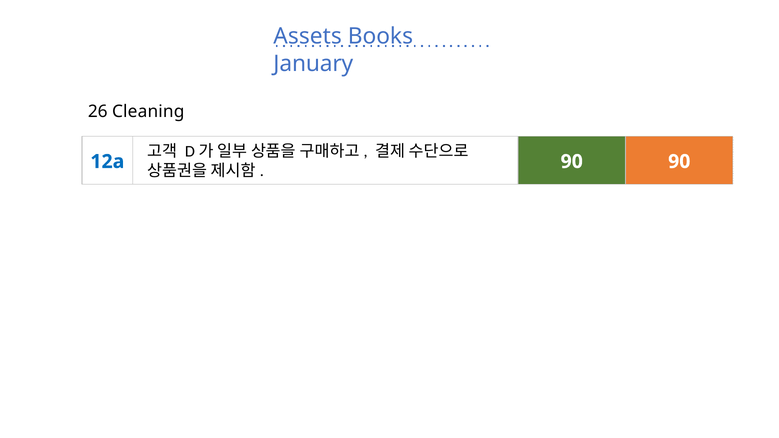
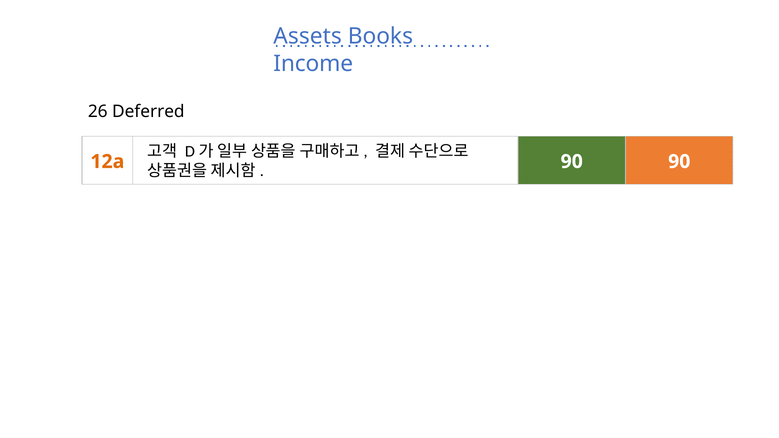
January: January -> Income (313, 64)
26 Cleaning: Cleaning -> Deferred (148, 112)
12a colour: blue -> orange (107, 162)
